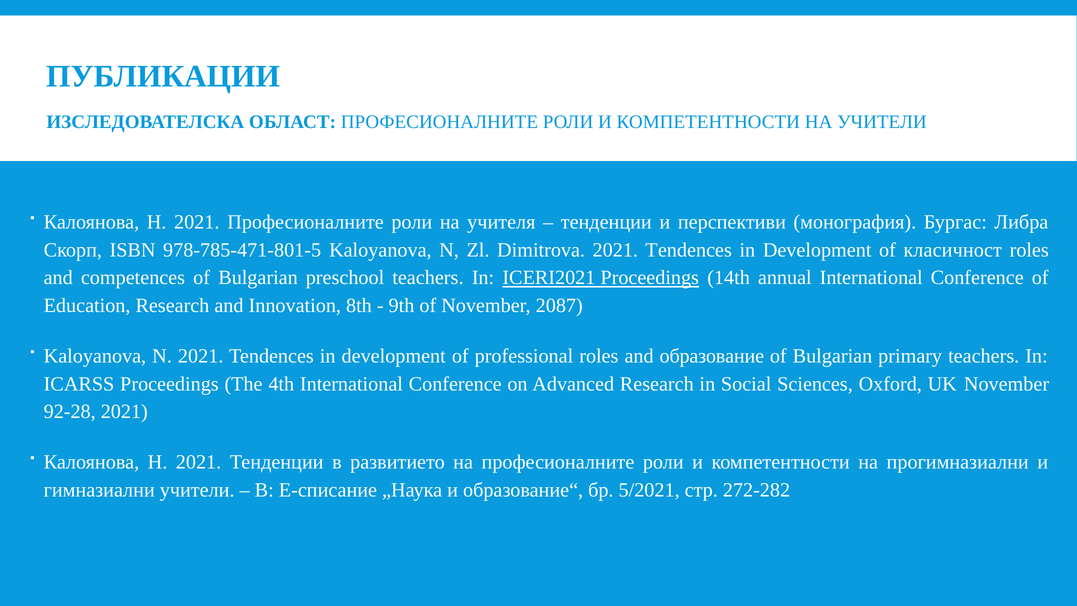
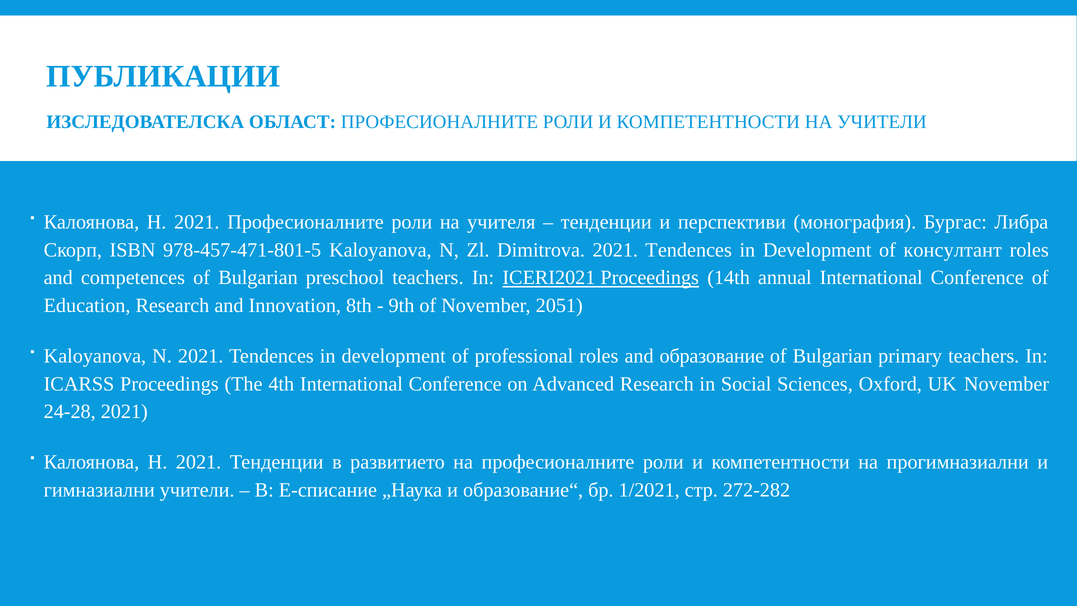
978-785-471-801-5: 978-785-471-801-5 -> 978-457-471-801-5 (242, 250)
класичност: класичност -> консултант (953, 250)
2087: 2087 -> 2051 (559, 306)
92-28: 92-28 -> 24-28 (70, 412)
5/2021: 5/2021 -> 1/2021 (649, 490)
